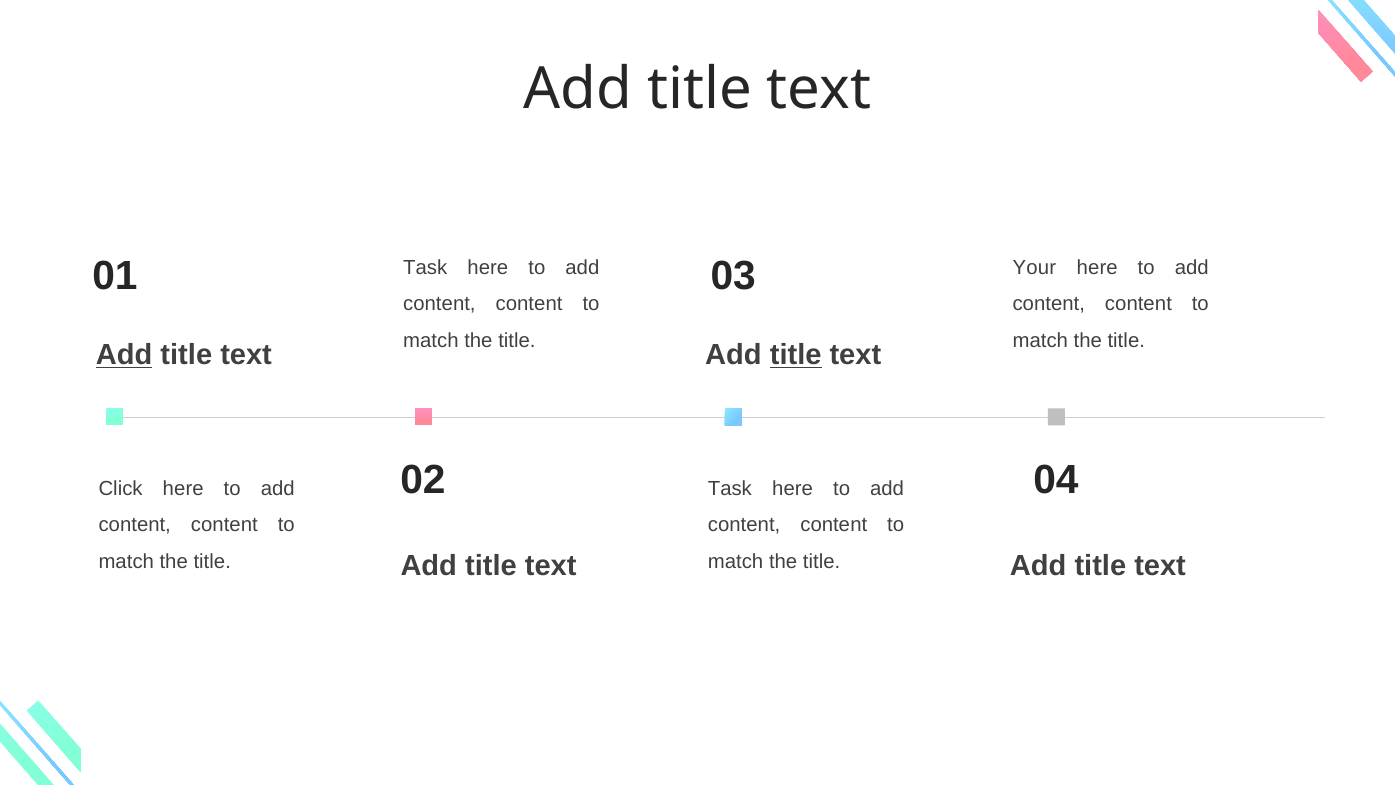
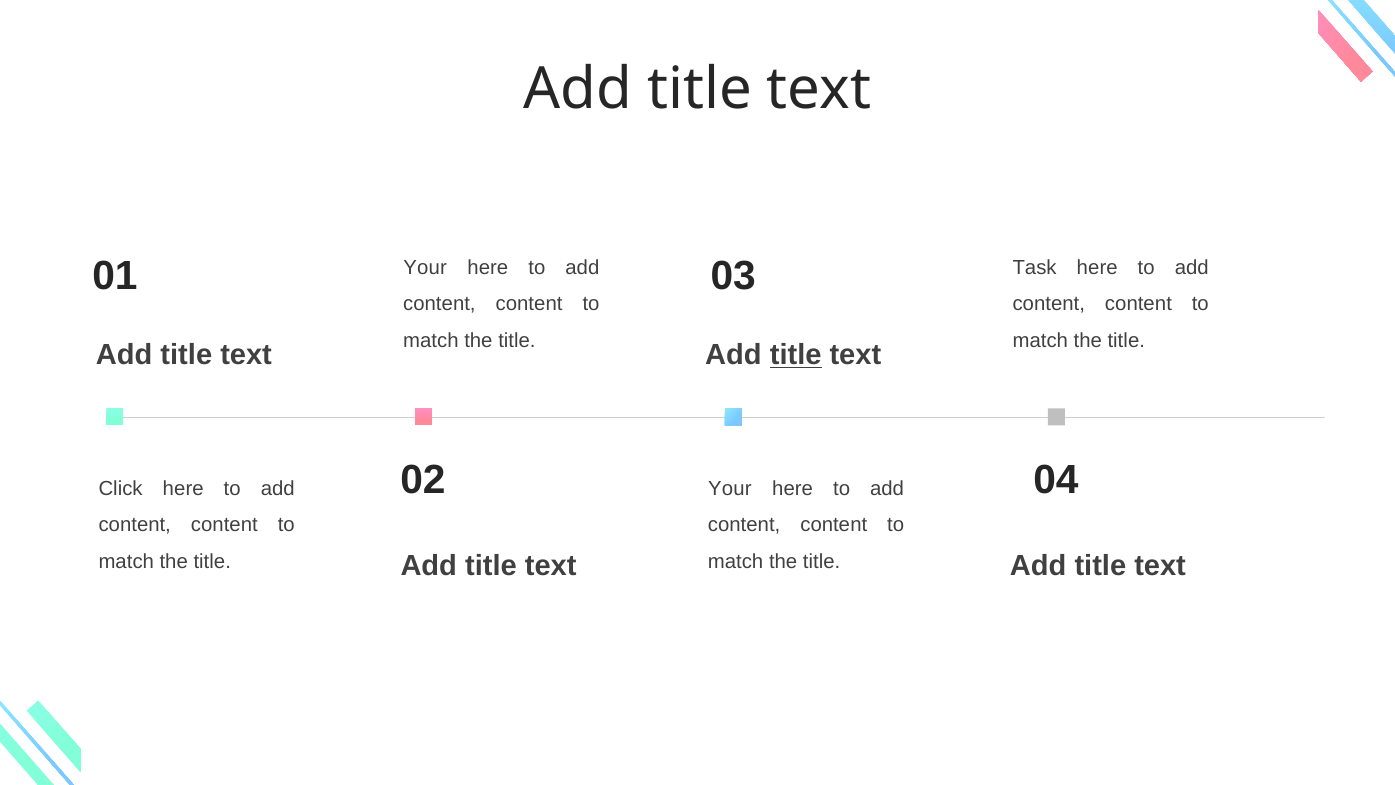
Task: Task -> Your (425, 267)
Your: Your -> Task (1035, 267)
Add underline: present -> none (124, 355)
Task: Task -> Your (730, 488)
